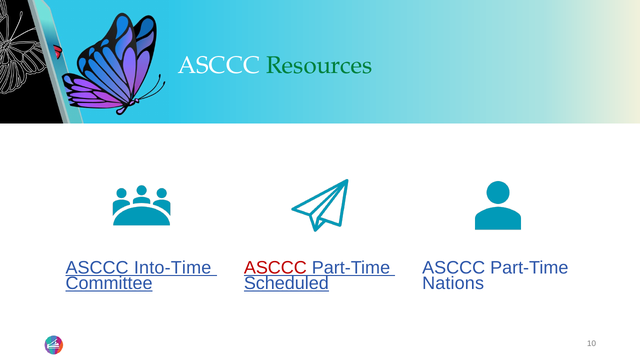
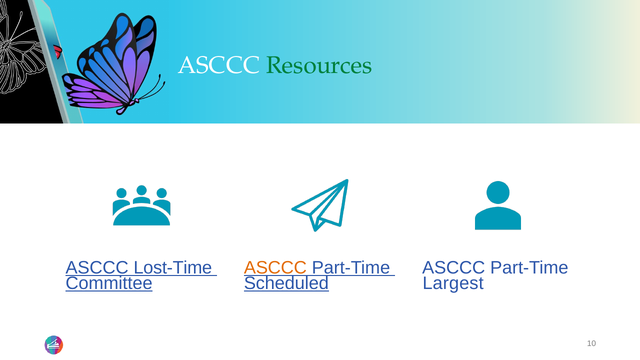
Into-Time: Into-Time -> Lost-Time (173, 268)
ASCCC colour: red -> orange (275, 268)
Nations: Nations -> Largest (453, 283)
